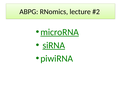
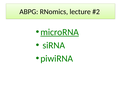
siRNA underline: present -> none (54, 45)
